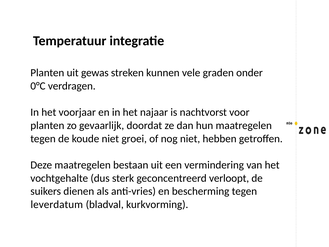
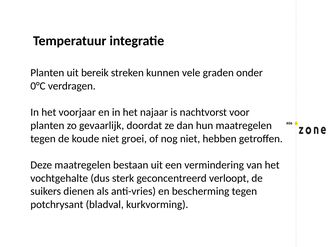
gewas: gewas -> bereik (95, 73)
leverdatum: leverdatum -> potchrysant (57, 204)
